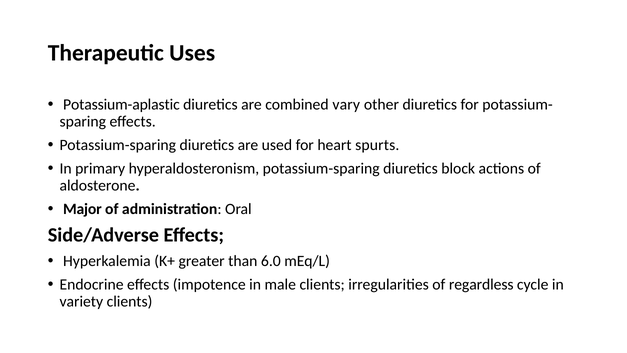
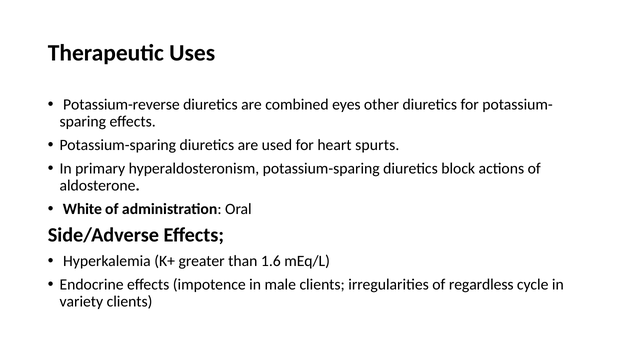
Potassium-aplastic: Potassium-aplastic -> Potassium-reverse (121, 105)
vary: vary -> eyes (346, 105)
Major: Major -> White (82, 209)
6.0: 6.0 -> 1.6 (271, 261)
